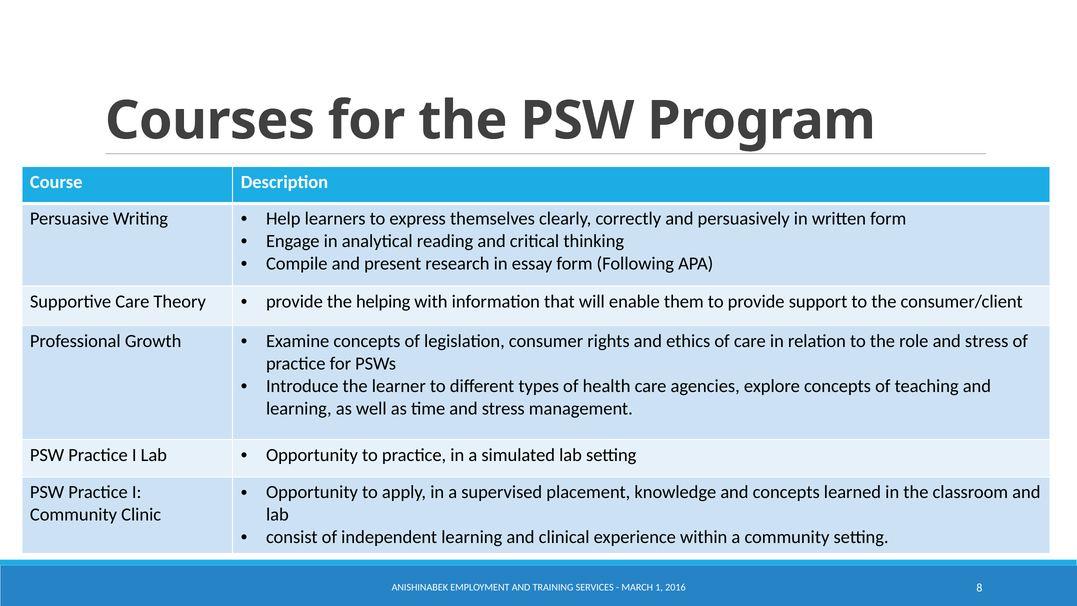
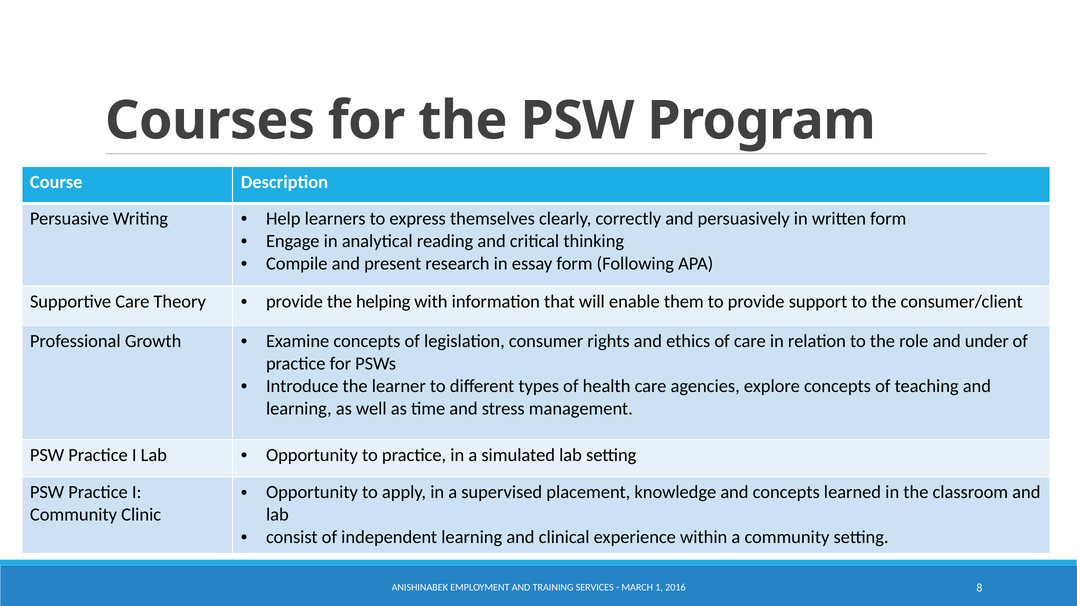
role and stress: stress -> under (987, 341)
